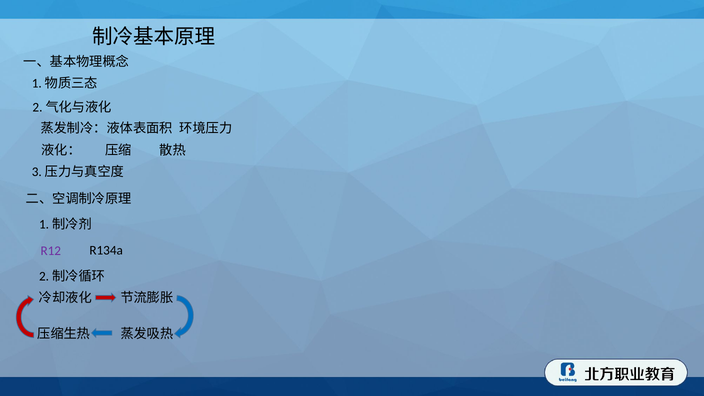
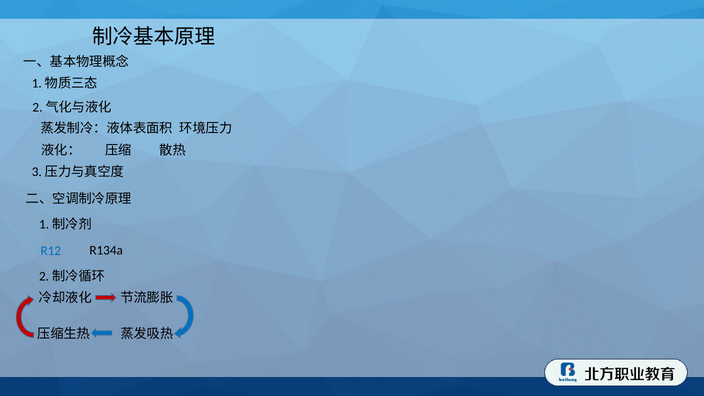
R12 colour: purple -> blue (51, 251)
